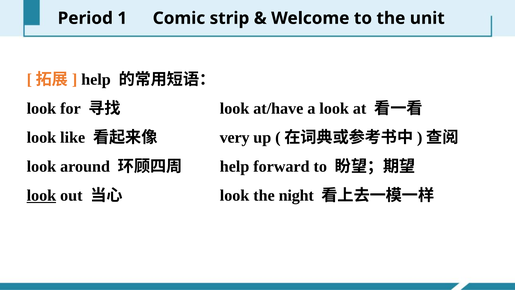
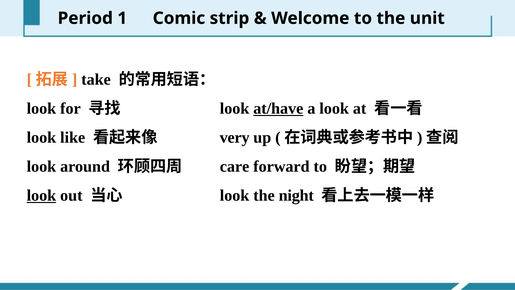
help: help -> take (96, 80)
at/have underline: none -> present (278, 109)
help: help -> care (235, 166)
